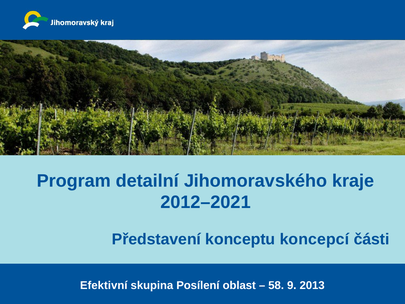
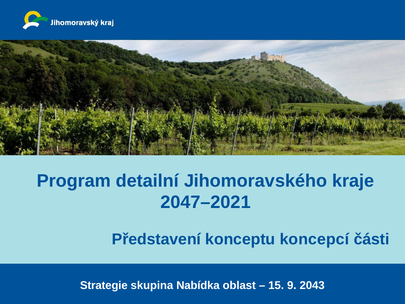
2012–2021: 2012–2021 -> 2047–2021 (206, 202)
Efektivní: Efektivní -> Strategie (104, 285)
Posílení: Posílení -> Nabídka (198, 285)
58: 58 -> 15 (276, 285)
2013: 2013 -> 2043 (312, 285)
